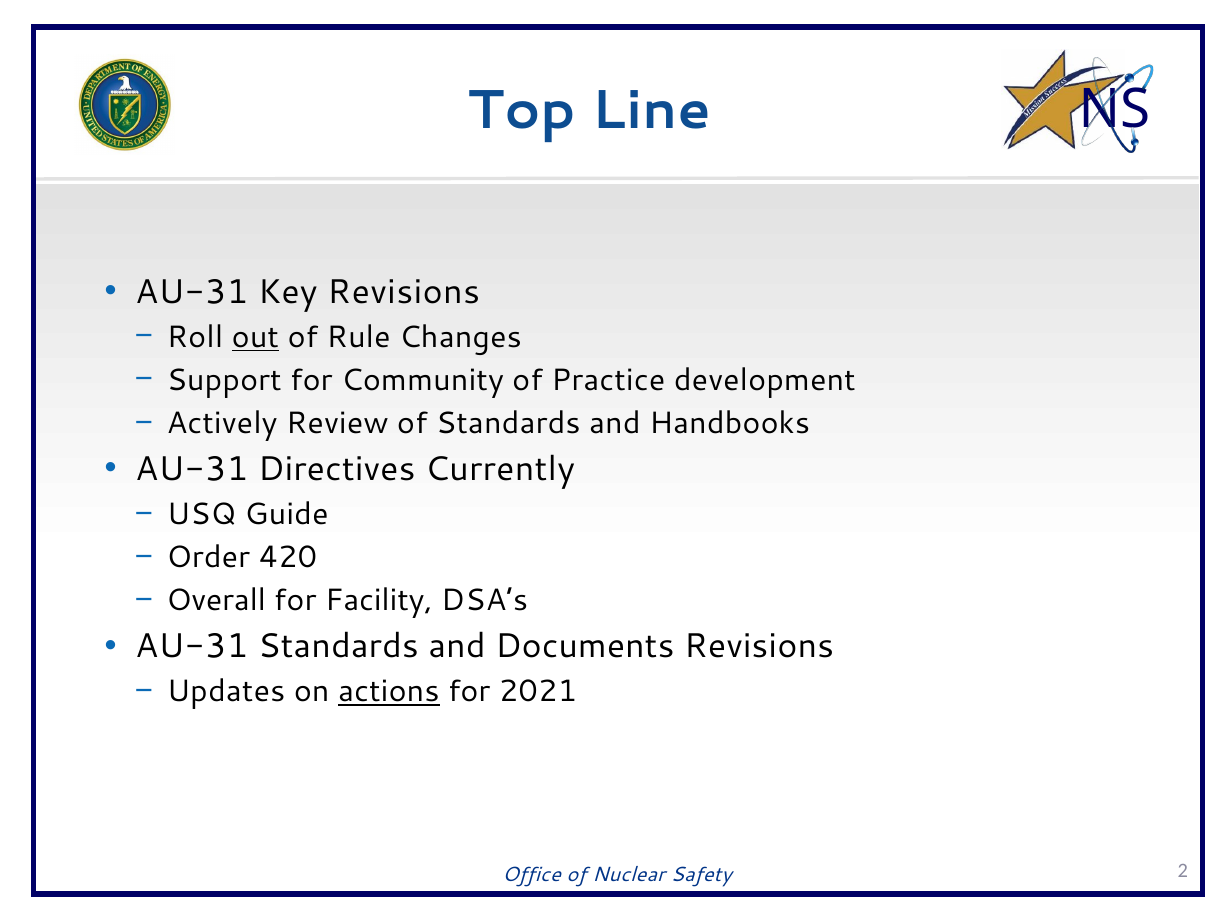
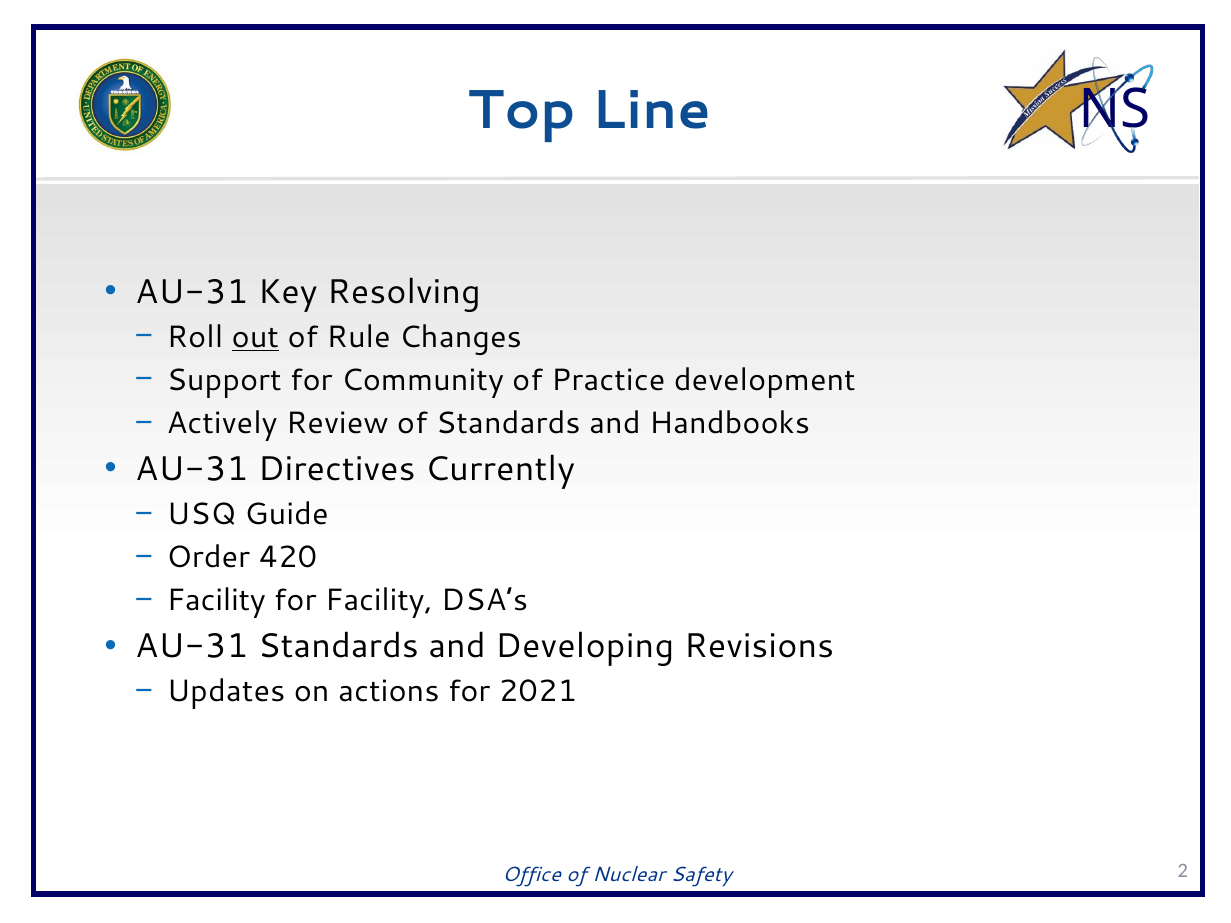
Key Revisions: Revisions -> Resolving (404, 292)
Overall: Overall -> Facility (216, 601)
Documents: Documents -> Developing (585, 647)
actions underline: present -> none (389, 692)
